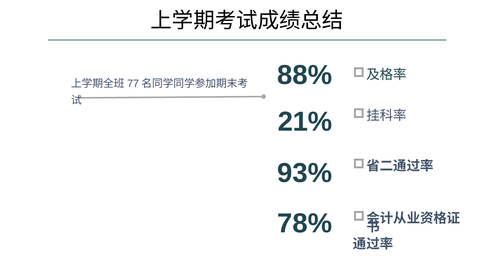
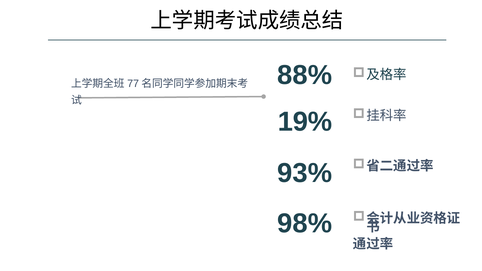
21%: 21% -> 19% (305, 122)
78%: 78% -> 98% (305, 223)
